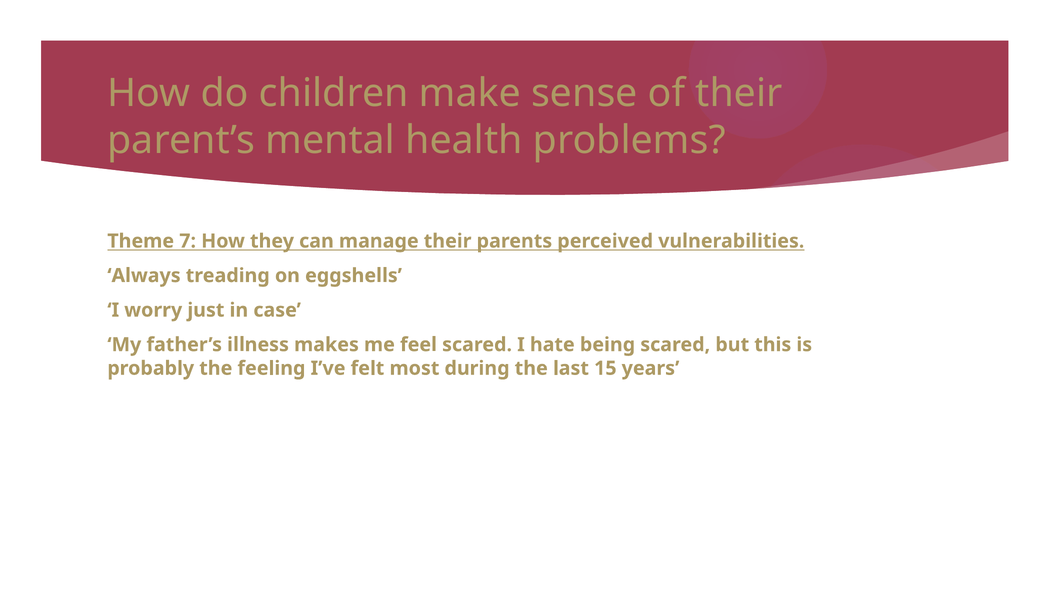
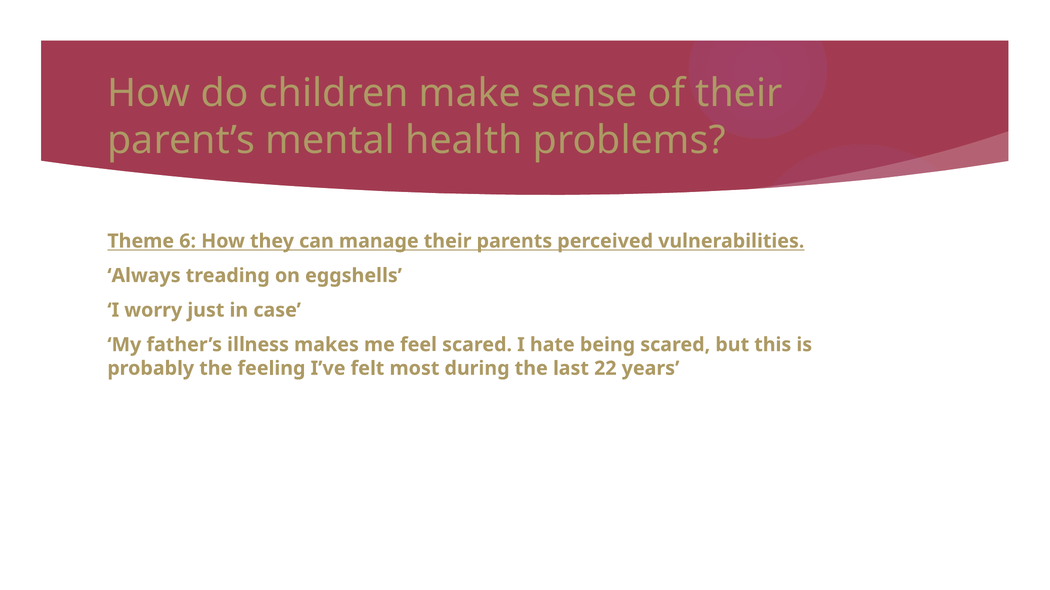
7: 7 -> 6 (188, 241)
15: 15 -> 22 (605, 369)
